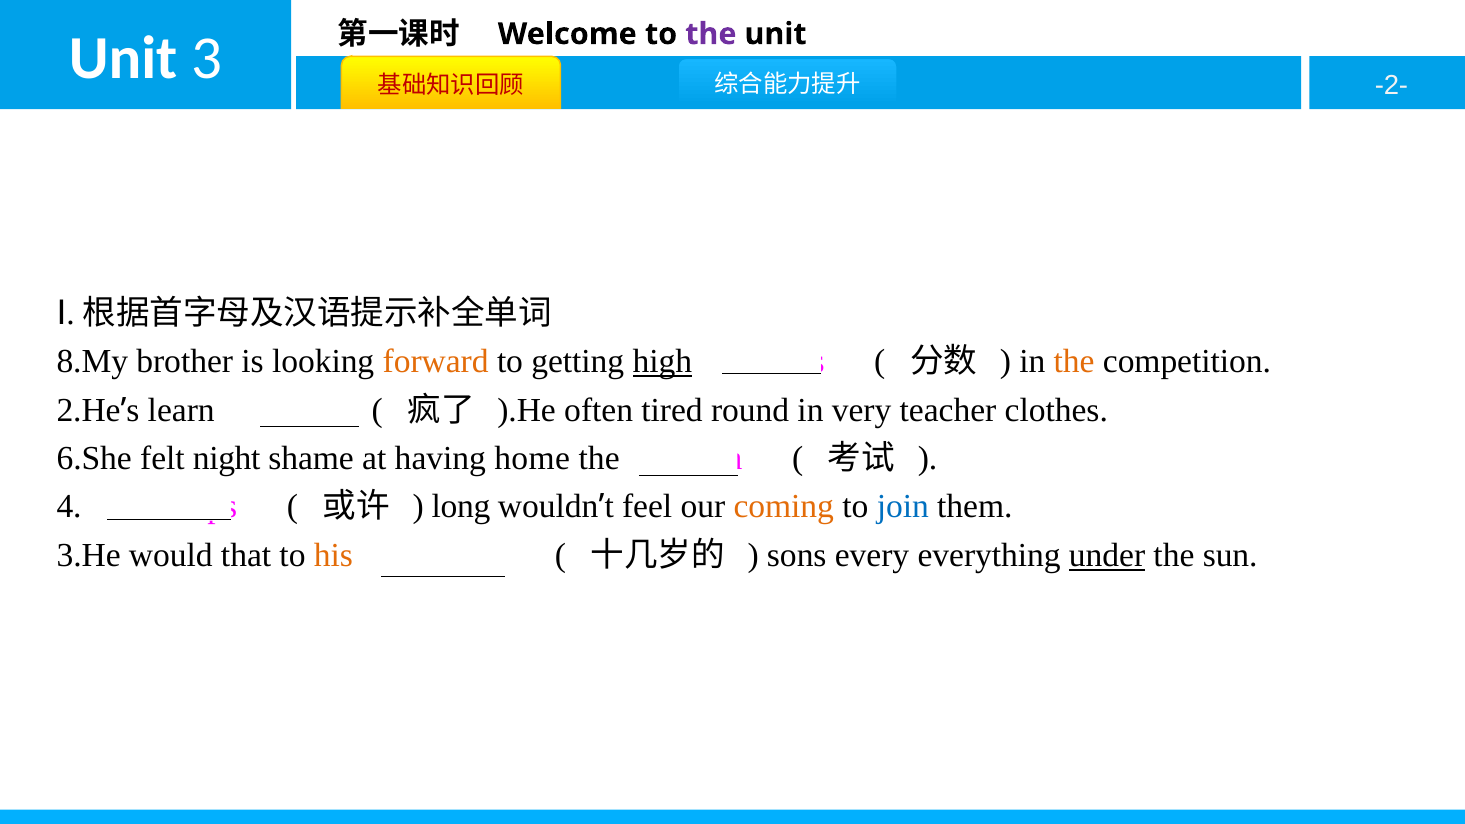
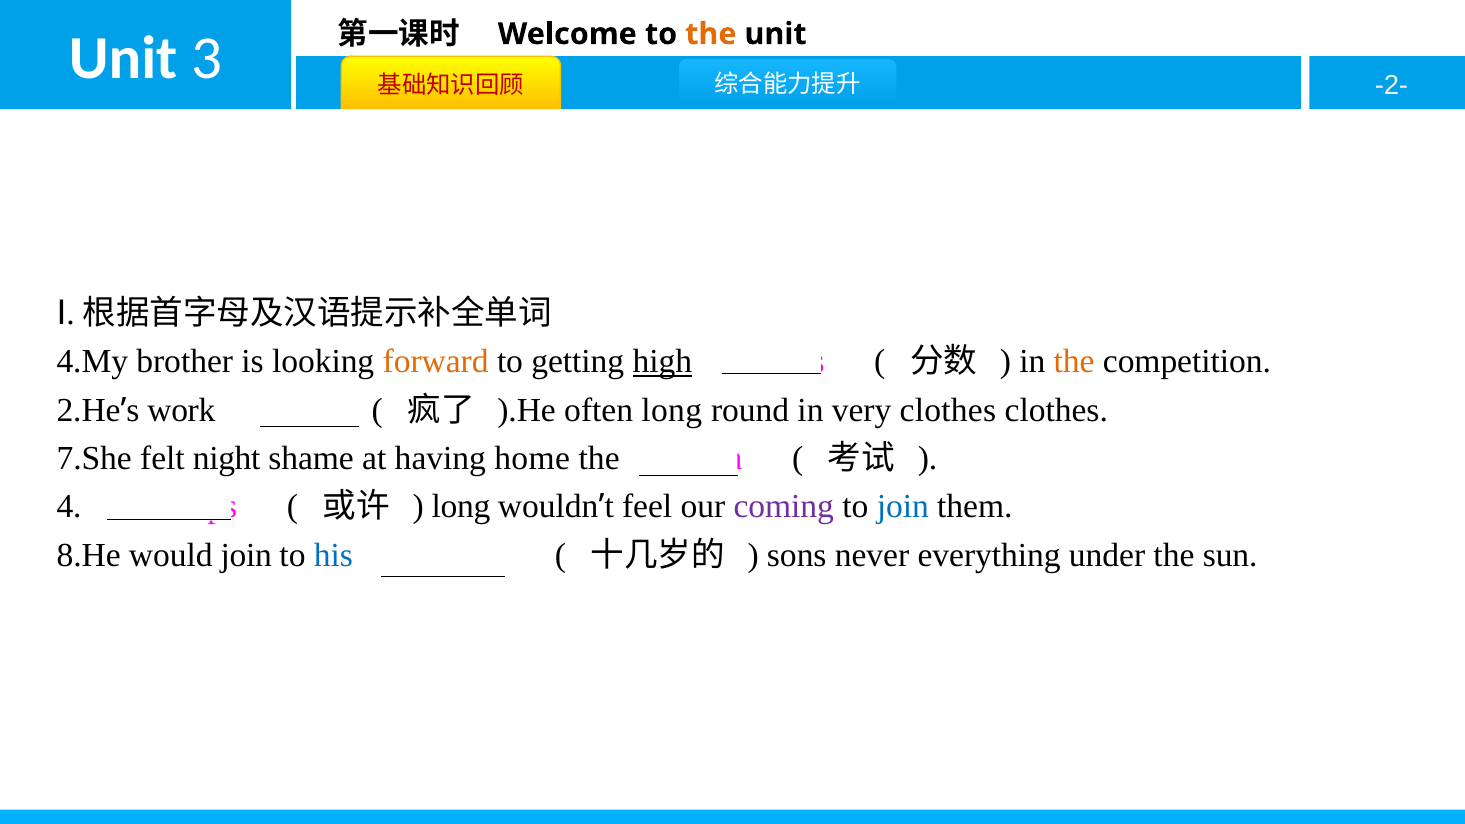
the colour: purple -> orange (711, 34)
8.My: 8.My -> 4.My (92, 362)
learn: learn -> work (181, 410)
often tired: tired -> long (672, 410)
very teacher: teacher -> clothes (948, 410)
6.She: 6.She -> 7.She (94, 458)
coming colour: orange -> purple (784, 507)
3.He: 3.He -> 8.He (89, 555)
would that: that -> join (246, 555)
his colour: orange -> blue (333, 555)
every: every -> never (872, 555)
under underline: present -> none (1107, 555)
